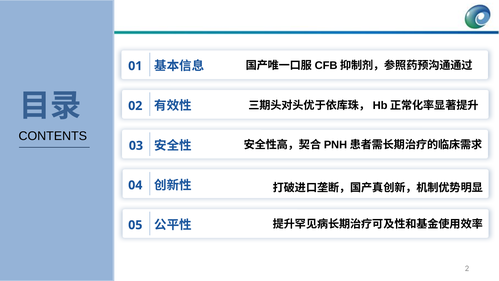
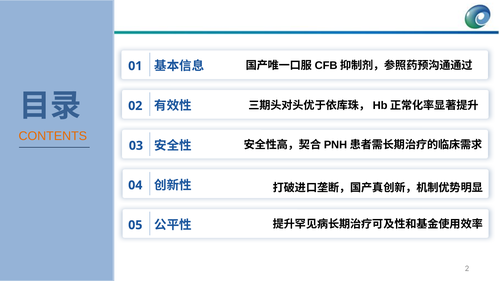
CONTENTS colour: black -> orange (53, 136)
